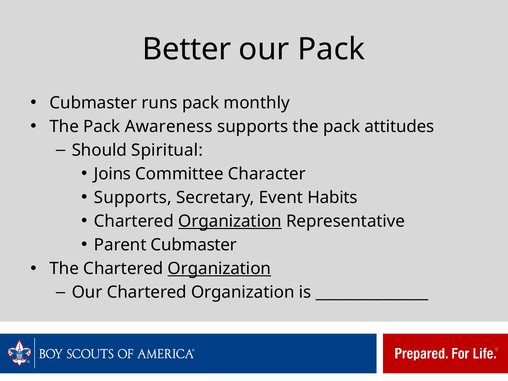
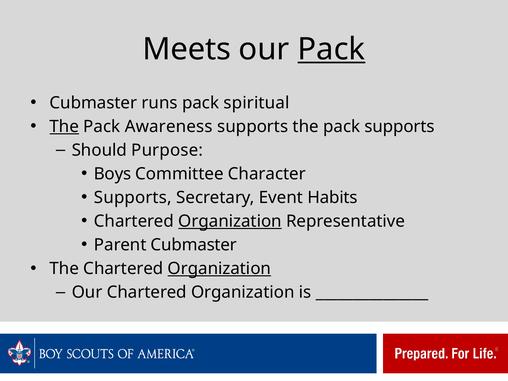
Better: Better -> Meets (187, 49)
Pack underline: none -> present (331, 49)
monthly: monthly -> spiritual (257, 103)
The underline: none -> present (64, 126)
pack attitudes: attitudes -> supports (400, 126)
Spiritual: Spiritual -> Purpose (167, 150)
Joins: Joins -> Boys (113, 174)
